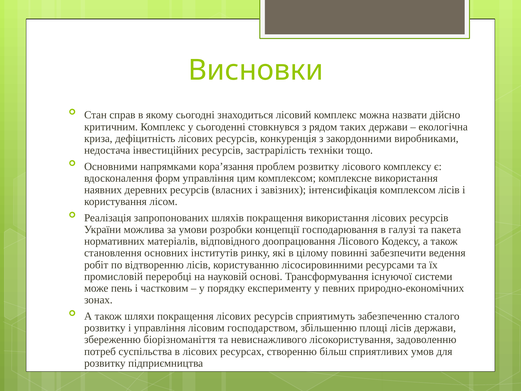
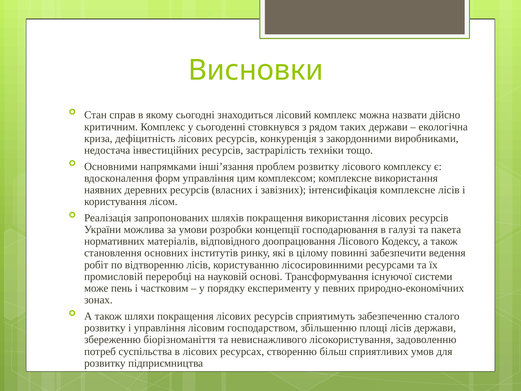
кора’язання: кора’язання -> інші’язання (226, 166)
інтенсифікація комплексом: комплексом -> комплексне (408, 190)
